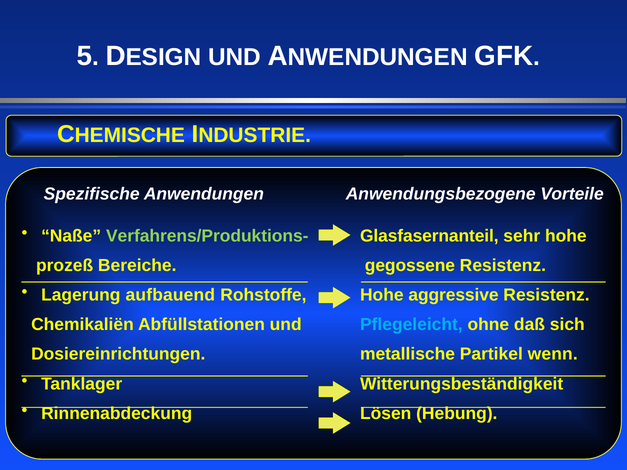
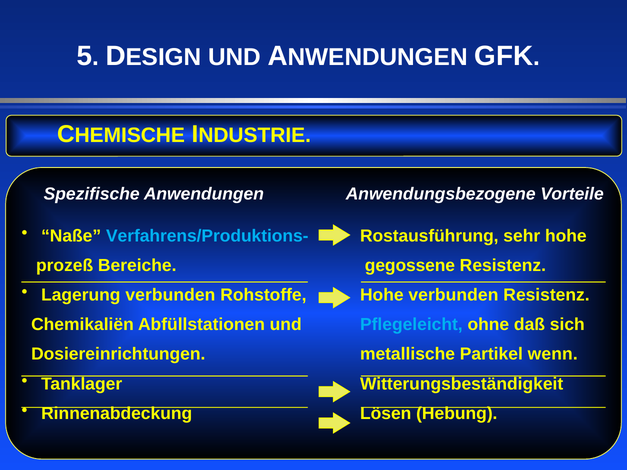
Verfahrens/Produktions- colour: light green -> light blue (207, 236)
Glasfasernanteil: Glasfasernanteil -> Rostausführung (429, 236)
Lagerung aufbauend: aufbauend -> verbunden (170, 295)
Hohe aggressive: aggressive -> verbunden (453, 295)
